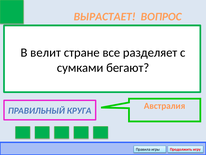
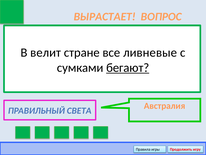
разделяет: разделяет -> ливневые (150, 52)
бегают underline: none -> present (128, 68)
КРУГА: КРУГА -> СВЕТА (79, 110)
